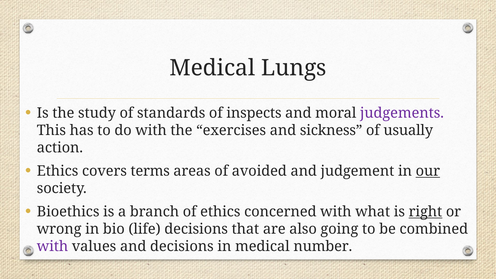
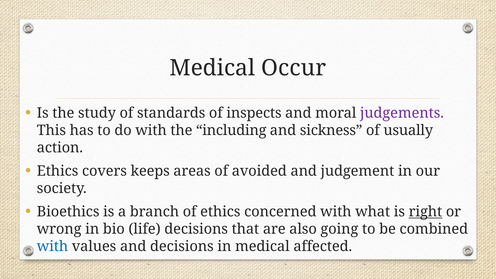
Lungs: Lungs -> Occur (294, 68)
exercises: exercises -> including (231, 130)
terms: terms -> keeps (150, 171)
our underline: present -> none (428, 171)
with colour: purple -> blue (52, 246)
number: number -> affected (323, 246)
